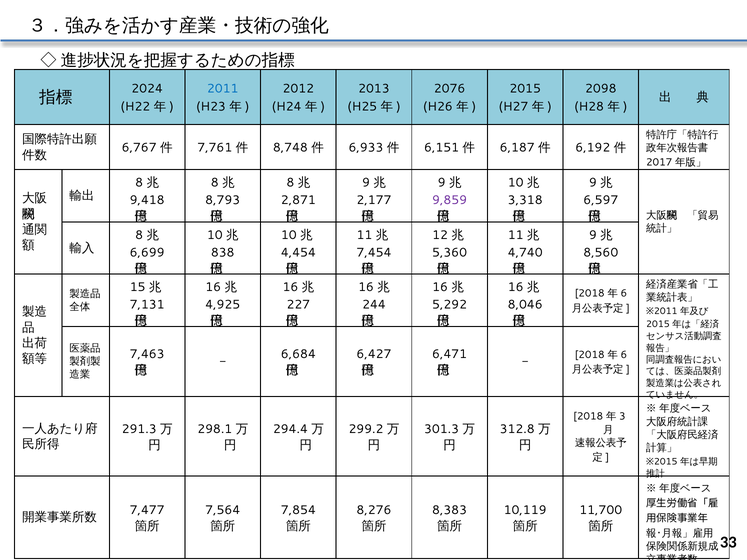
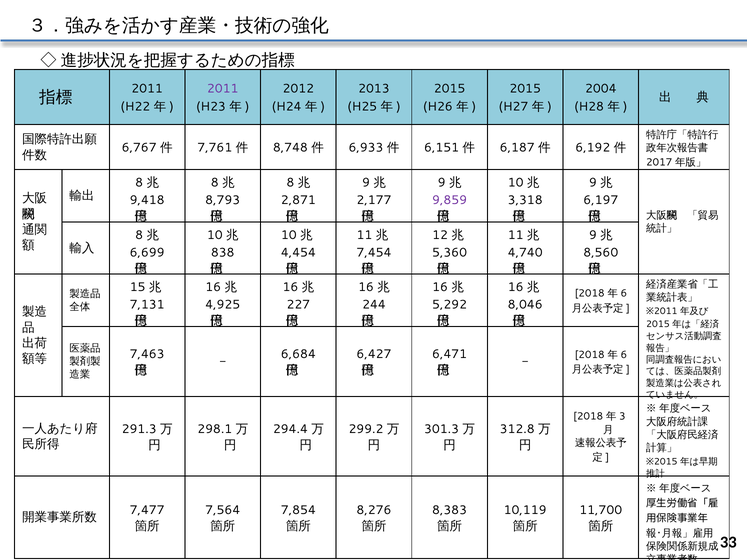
2024: 2024 -> 2011 (147, 89)
2011 colour: blue -> purple (223, 89)
2076: 2076 -> 2015 (450, 89)
2098: 2098 -> 2004 (601, 89)
6,597: 6,597 -> 6,197 (601, 200)
